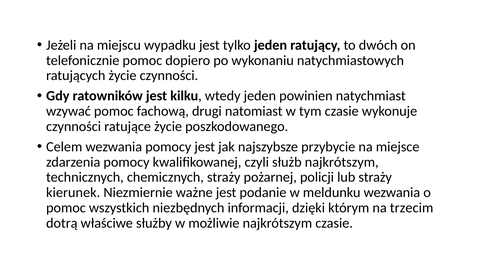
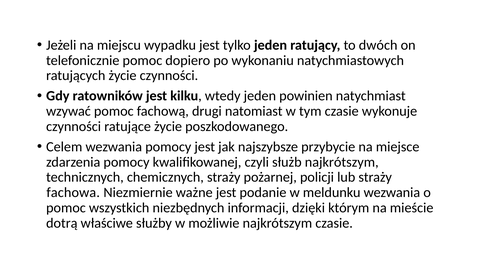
kierunek: kierunek -> fachowa (73, 193)
trzecim: trzecim -> mieście (412, 208)
